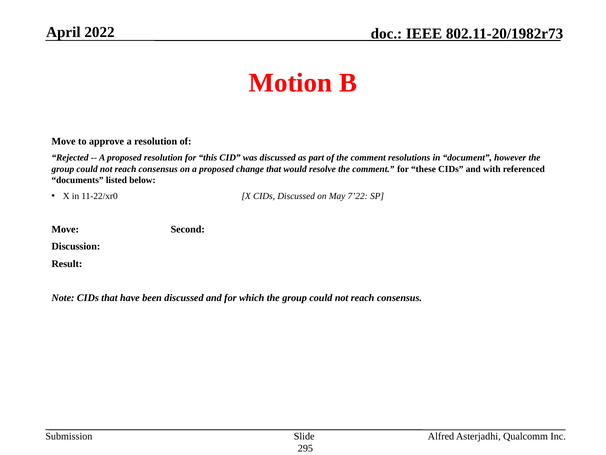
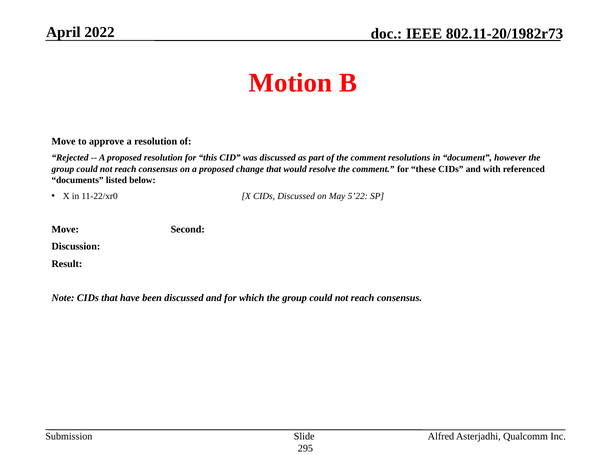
7’22: 7’22 -> 5’22 (358, 196)
